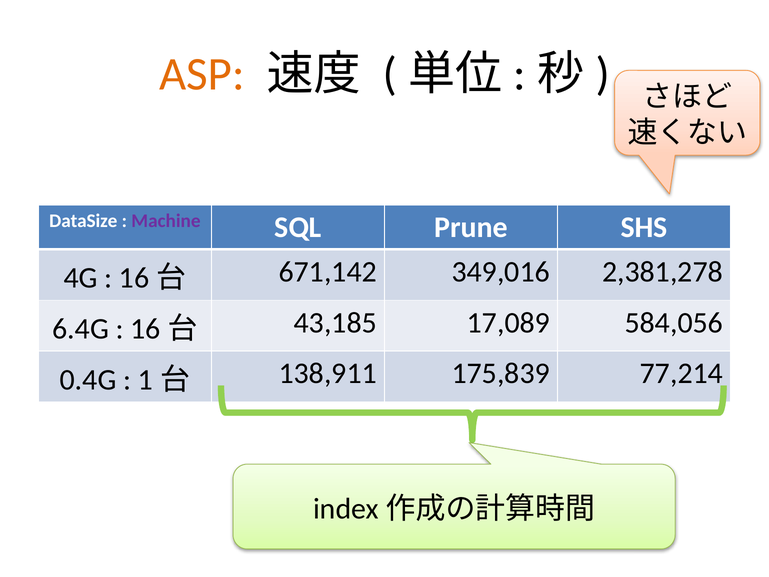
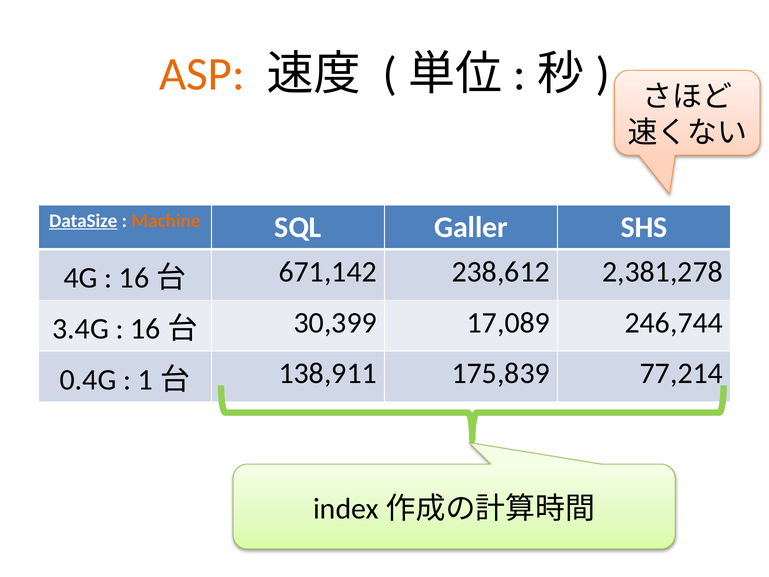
DataSize underline: none -> present (83, 221)
Machine colour: purple -> orange (166, 221)
Prune: Prune -> Galler (471, 227)
349,016: 349,016 -> 238,612 (501, 272)
6.4G: 6.4G -> 3.4G (81, 329)
43,185: 43,185 -> 30,399 (335, 323)
584,056: 584,056 -> 246,744 (674, 323)
